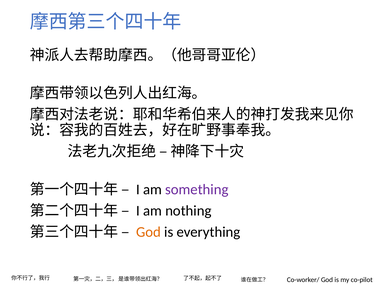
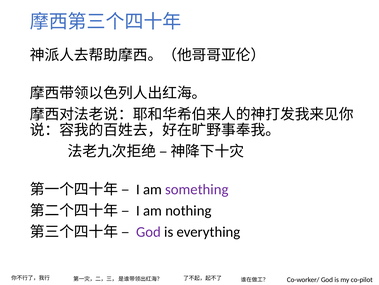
God colour: orange -> purple (149, 231)
